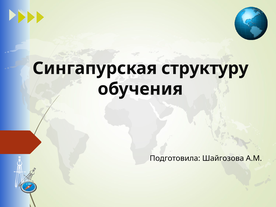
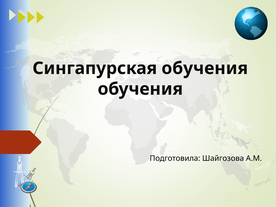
Сингапурская структуру: структуру -> обучения (205, 68)
